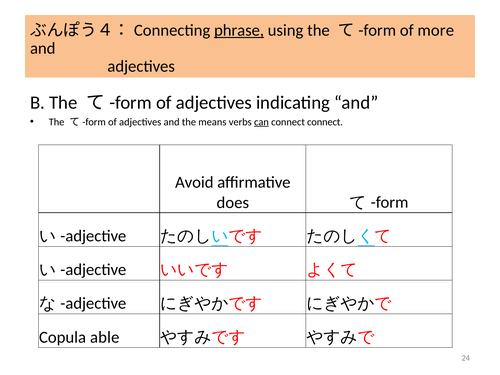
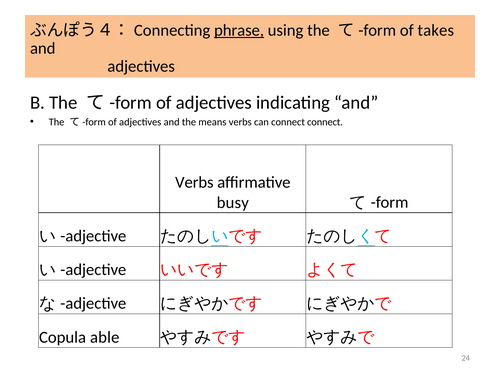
more: more -> takes (436, 30)
can underline: present -> none (261, 122)
Avoid: Avoid -> Verbs (194, 182)
does: does -> busy (233, 203)
